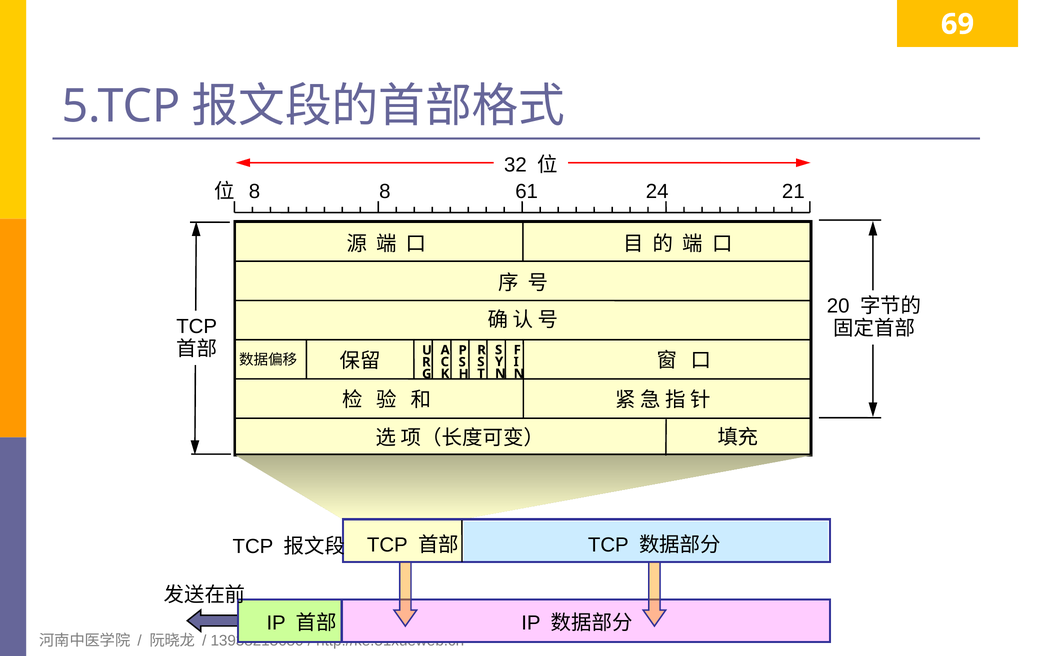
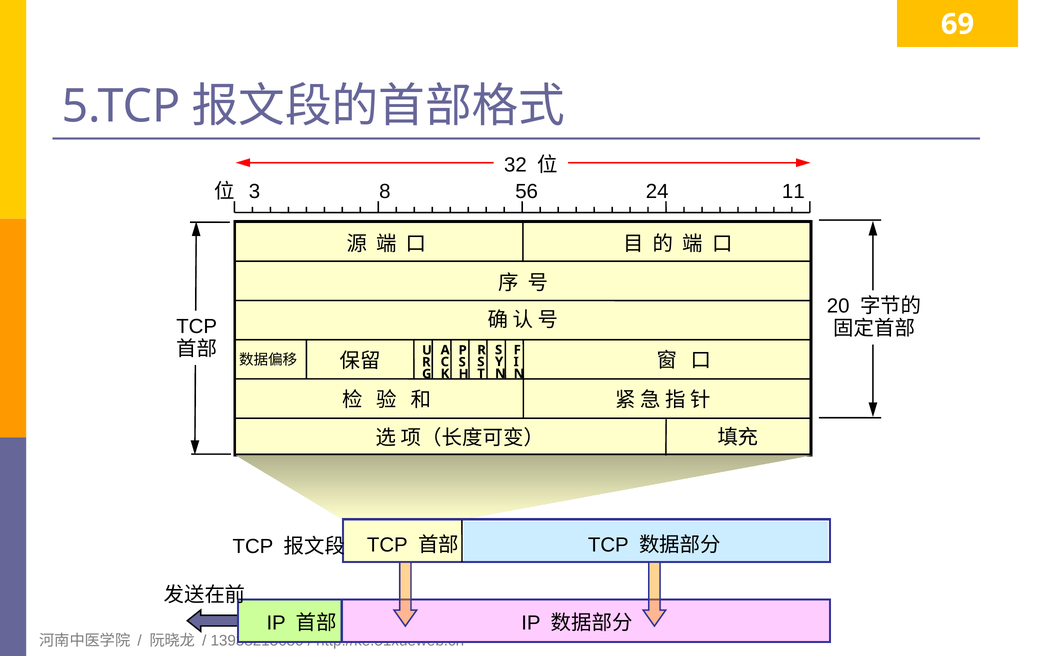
8: 8 -> 3 (254, 191)
61: 61 -> 56 (527, 191)
21: 21 -> 11 (793, 191)
